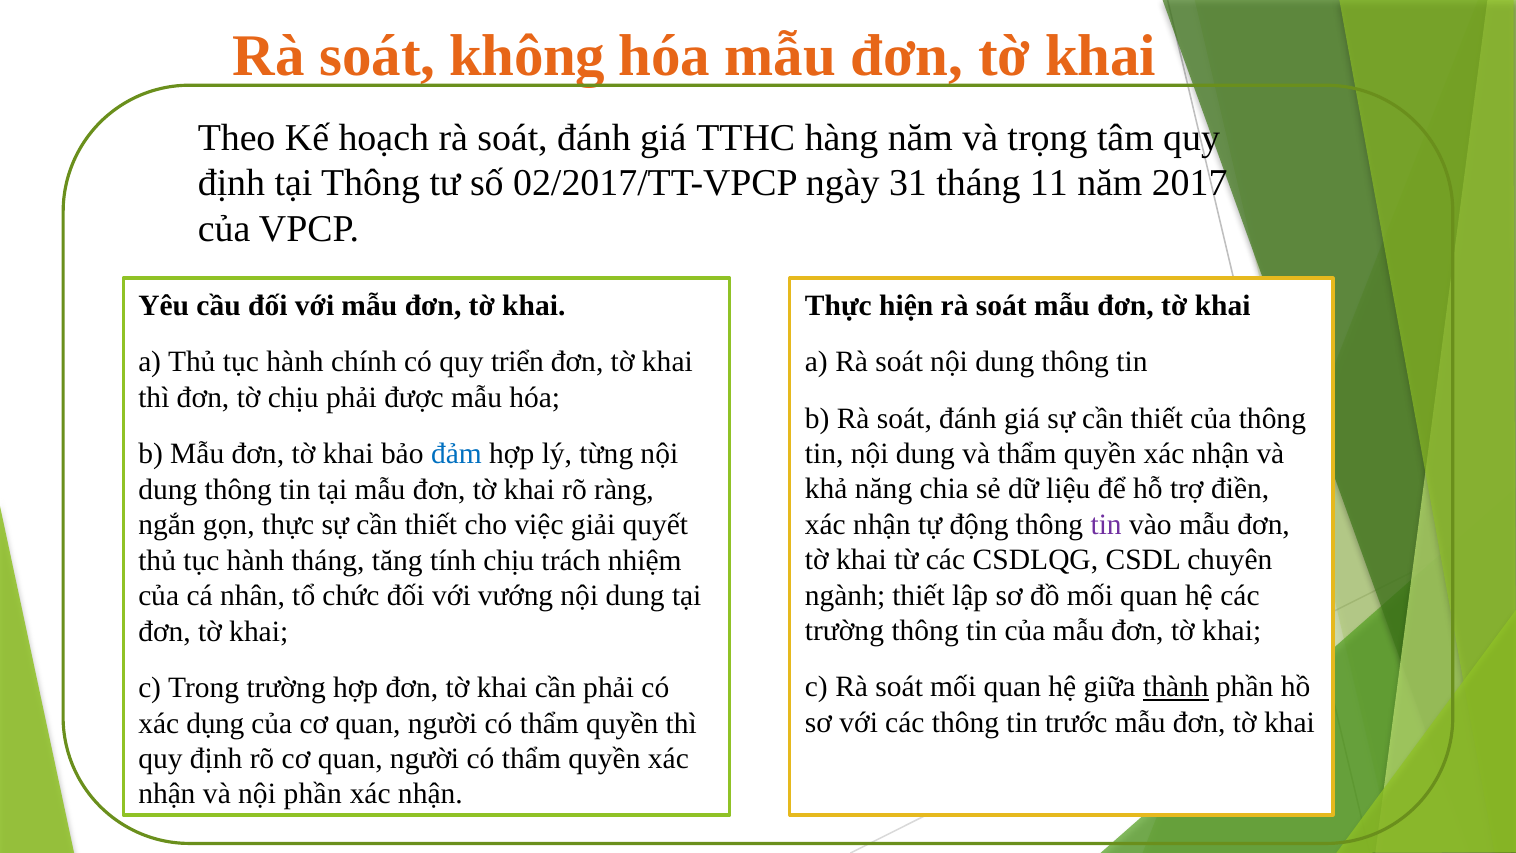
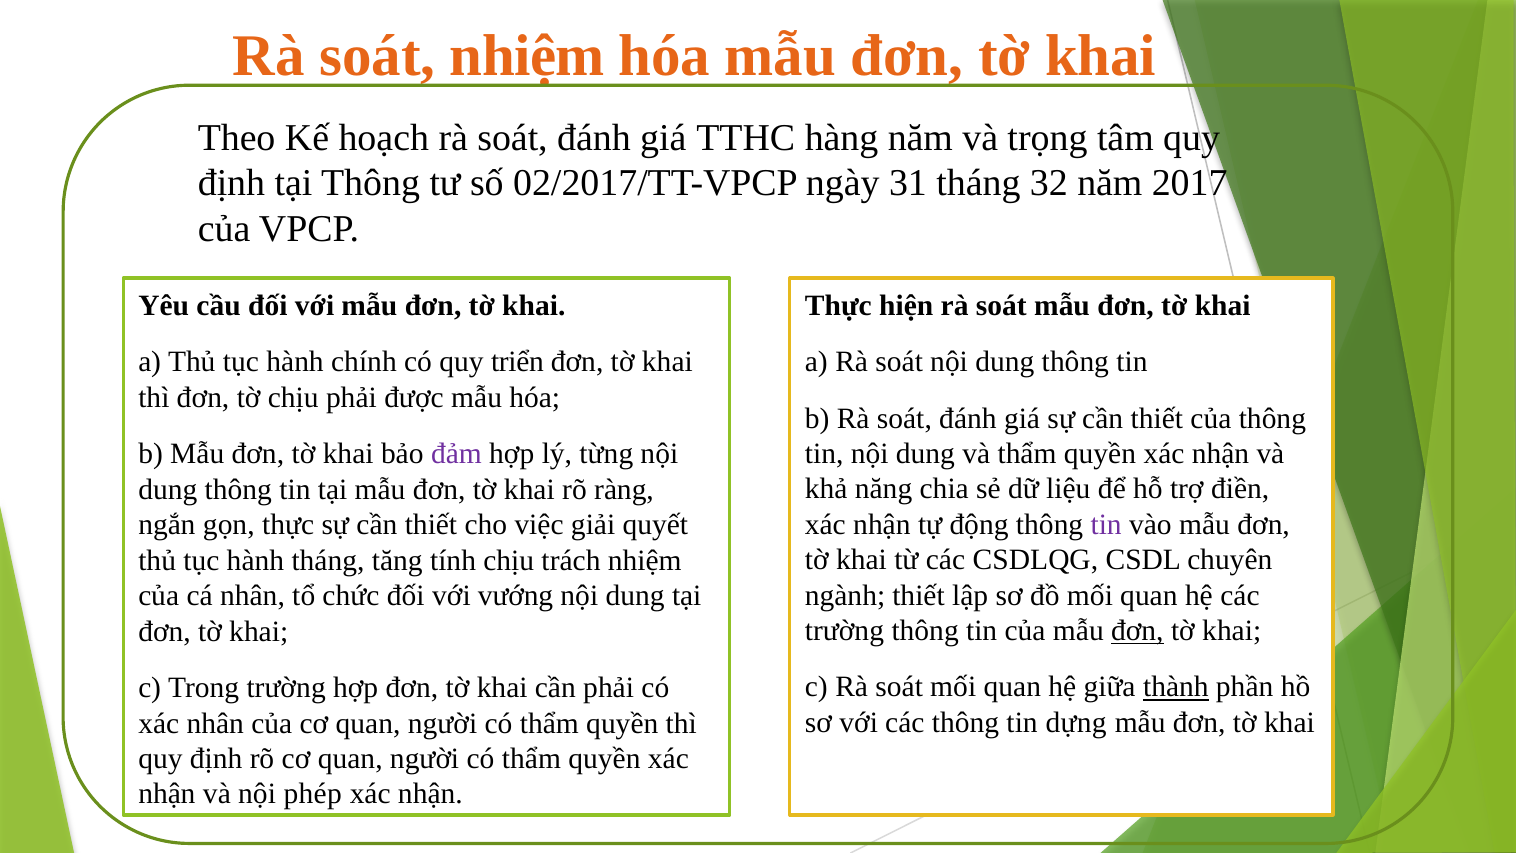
soát không: không -> nhiệm (527, 56)
11: 11 -> 32 (1049, 183)
đảm colour: blue -> purple (456, 454)
đơn underline: none -> present (1137, 631)
trước: trước -> dựng (1076, 722)
xác dụng: dụng -> nhân (215, 723)
nội phần: phần -> phép (313, 794)
